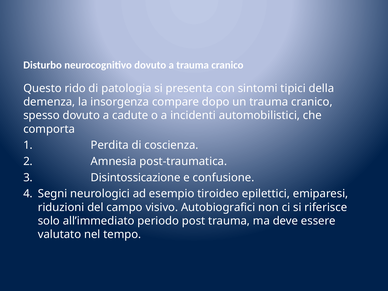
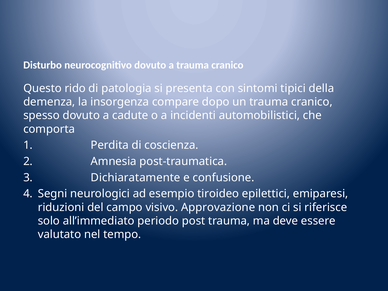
Disintossicazione: Disintossicazione -> Dichiaratamente (136, 178)
Autobiografici: Autobiografici -> Approvazione (218, 207)
